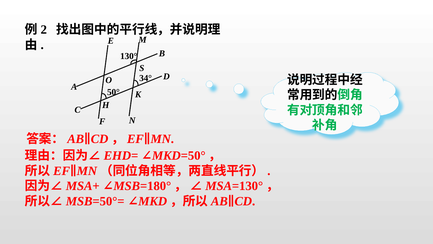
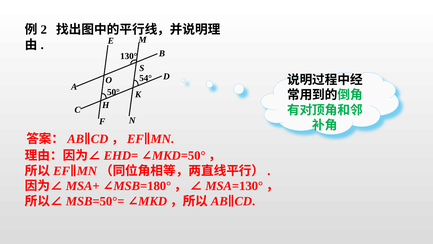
34°: 34° -> 54° (146, 78)
